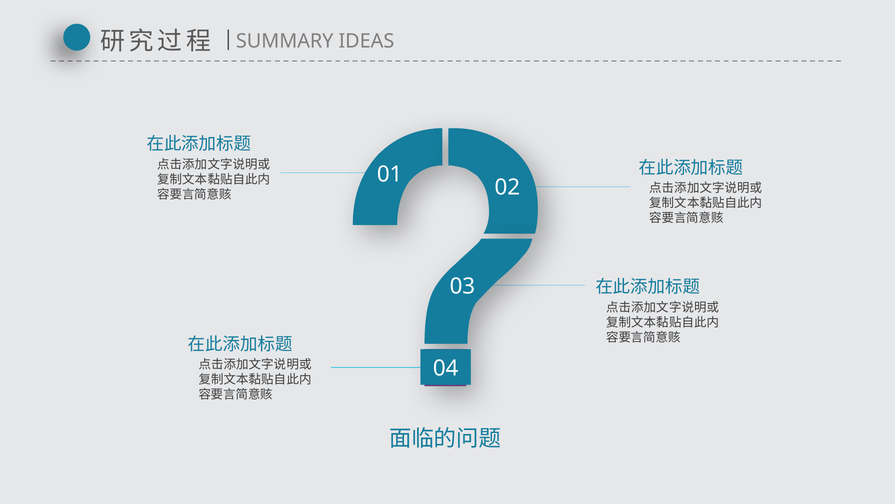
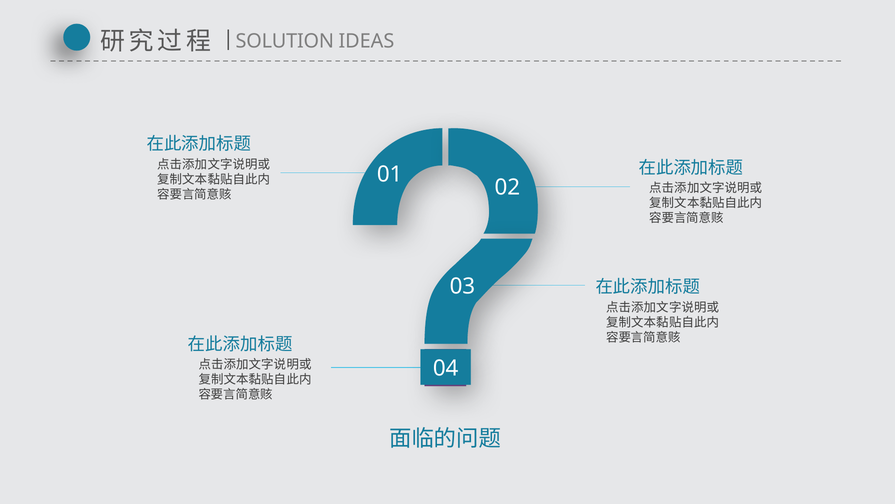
SUMMARY: SUMMARY -> SOLUTION (285, 41)
